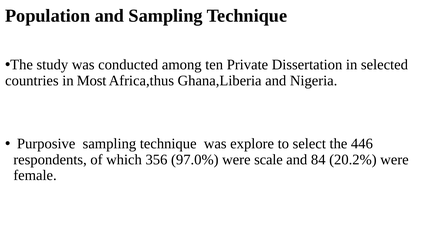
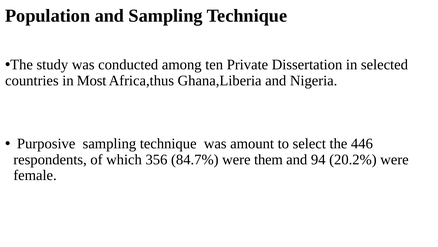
explore: explore -> amount (252, 143)
97.0%: 97.0% -> 84.7% (195, 159)
scale: scale -> them (268, 159)
84: 84 -> 94 (318, 159)
